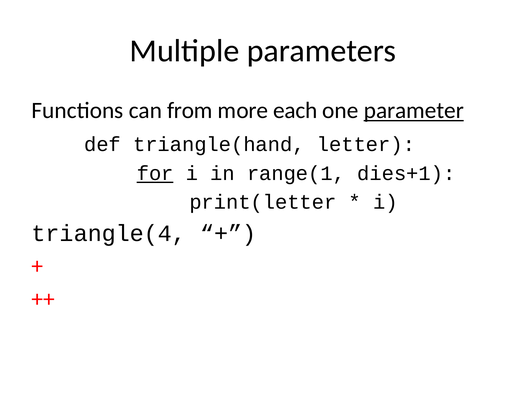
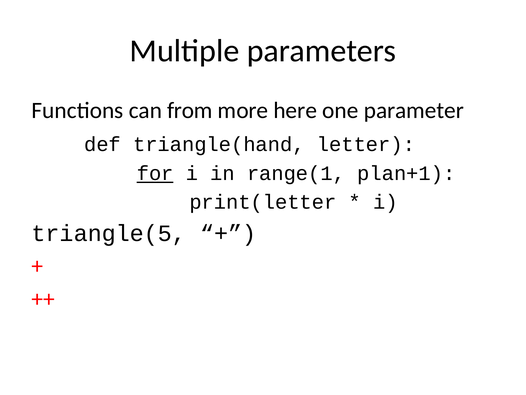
each: each -> here (295, 110)
parameter underline: present -> none (414, 110)
dies+1: dies+1 -> plan+1 (406, 173)
triangle(4: triangle(4 -> triangle(5 (109, 233)
